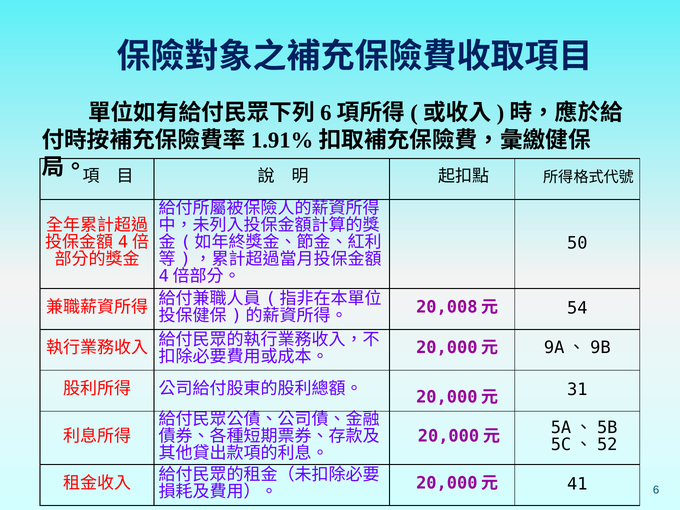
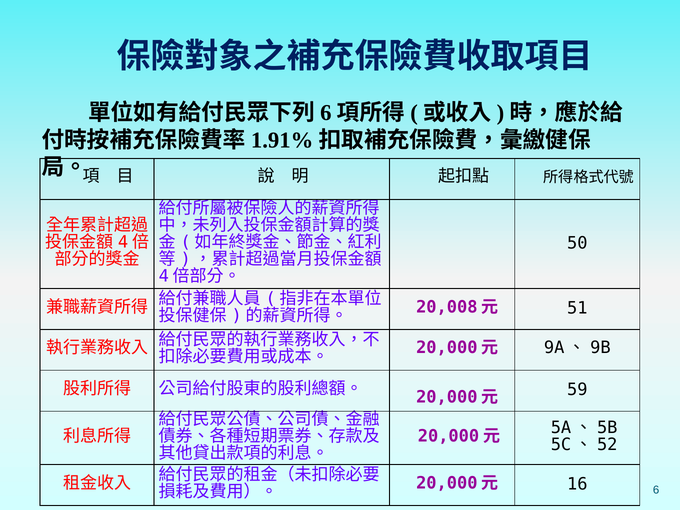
54: 54 -> 51 (577, 308)
31: 31 -> 59 (577, 390)
41: 41 -> 16 (577, 484)
